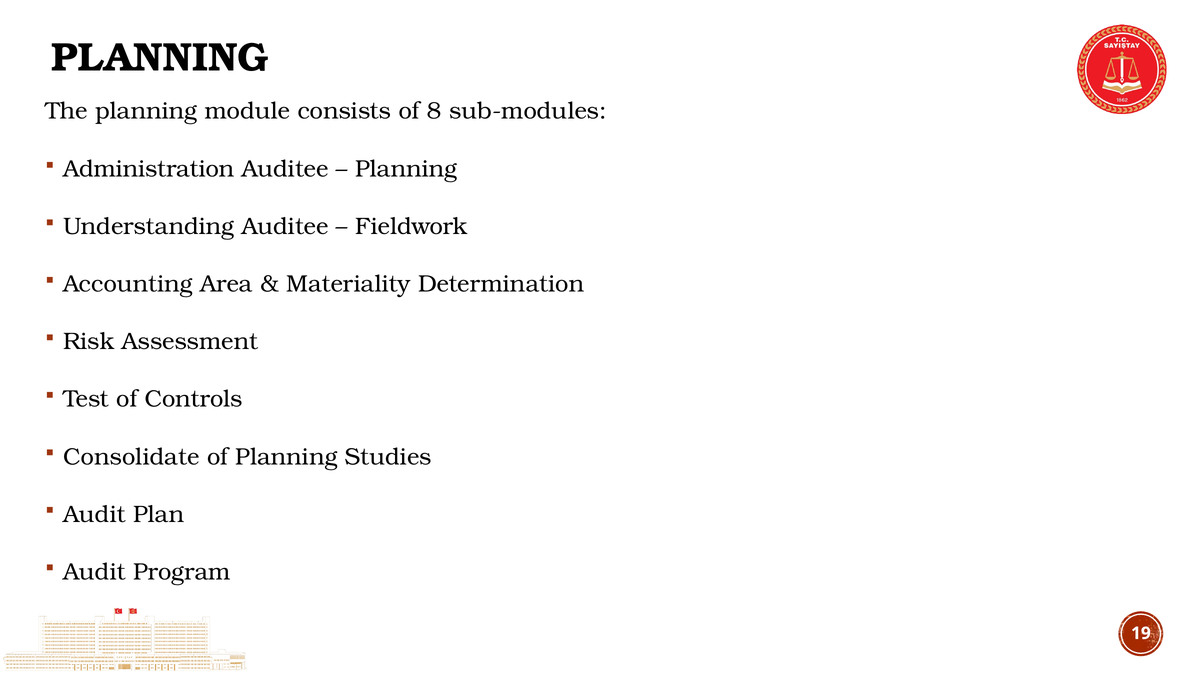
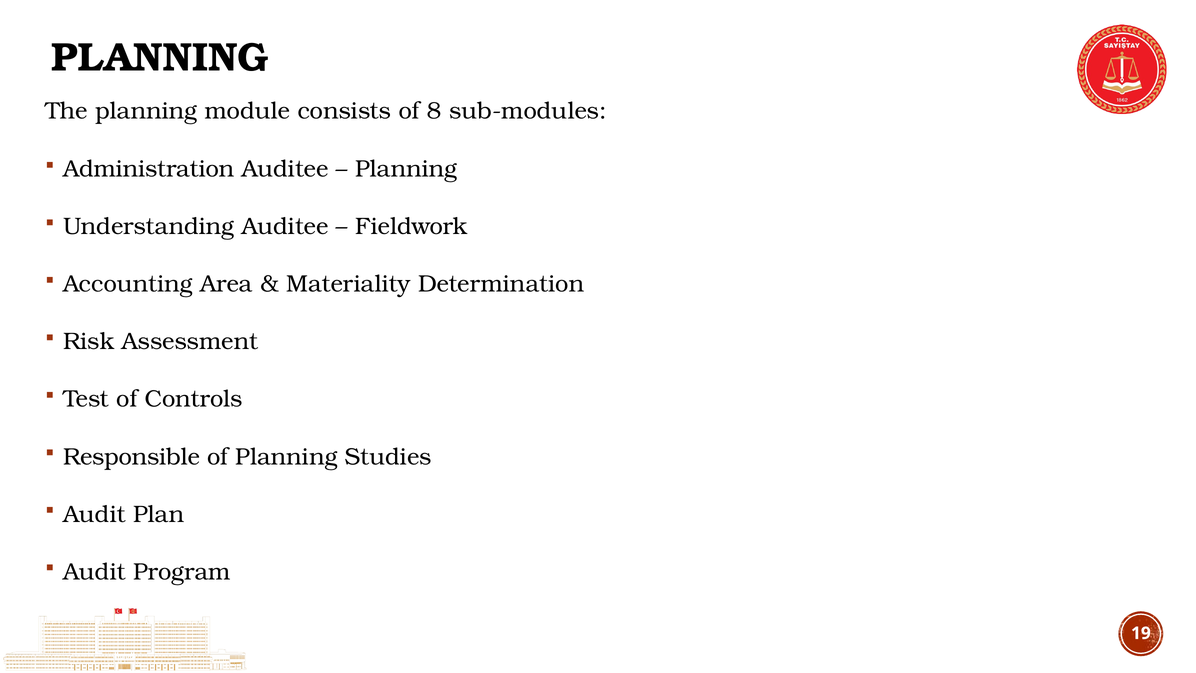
Consolidate: Consolidate -> Responsible (132, 457)
